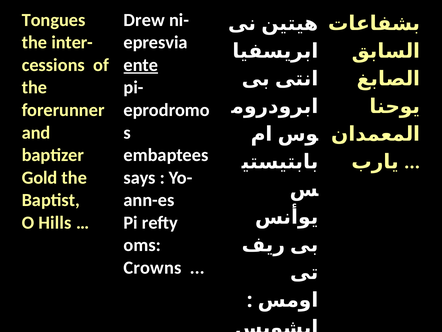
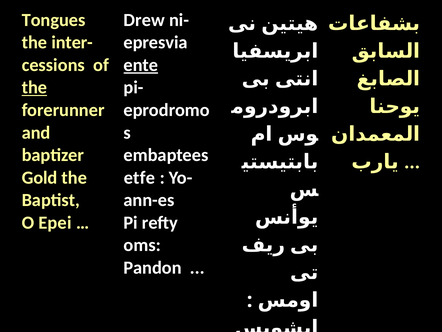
the underline: none -> present (34, 87)
says: says -> etfe (139, 177)
Hills: Hills -> Epei (55, 222)
Crowns: Crowns -> Pandon (153, 267)
